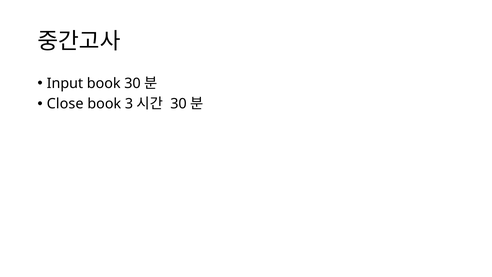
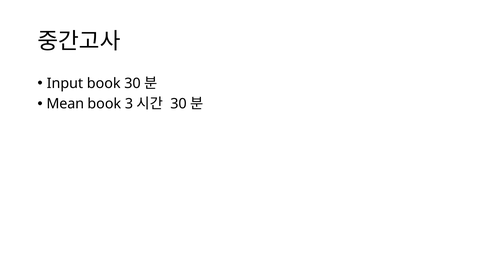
Close: Close -> Mean (65, 104)
